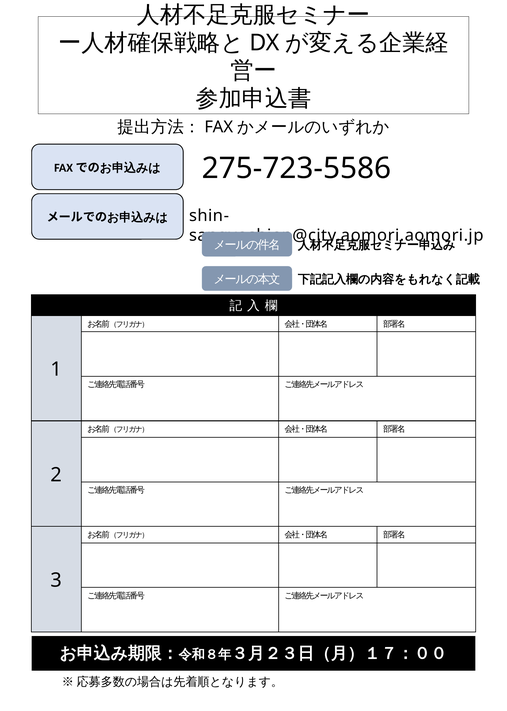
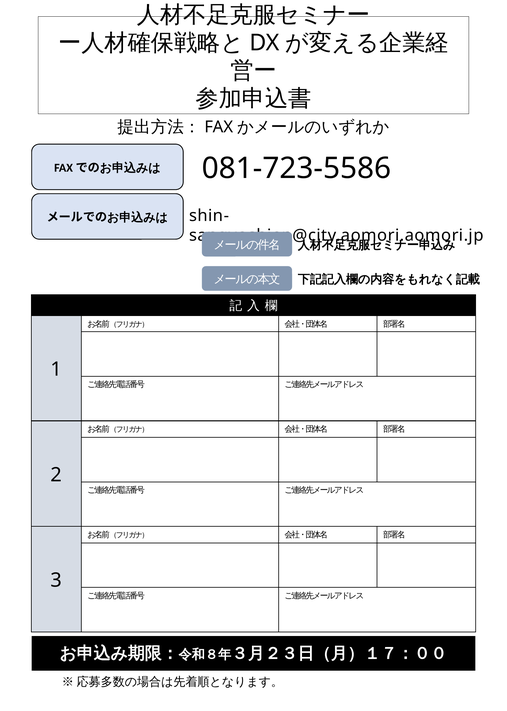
275-723-5586: 275-723-5586 -> 081-723-5586 (297, 168)
